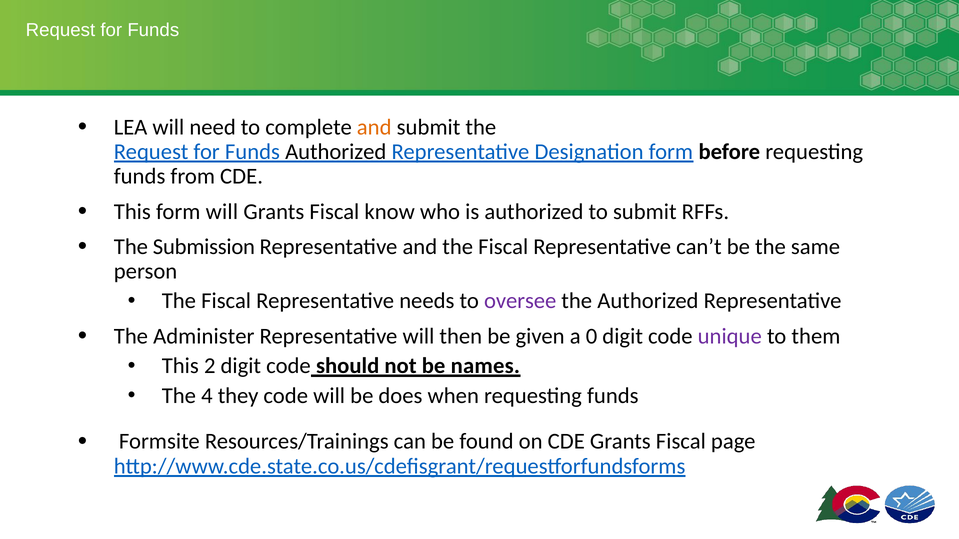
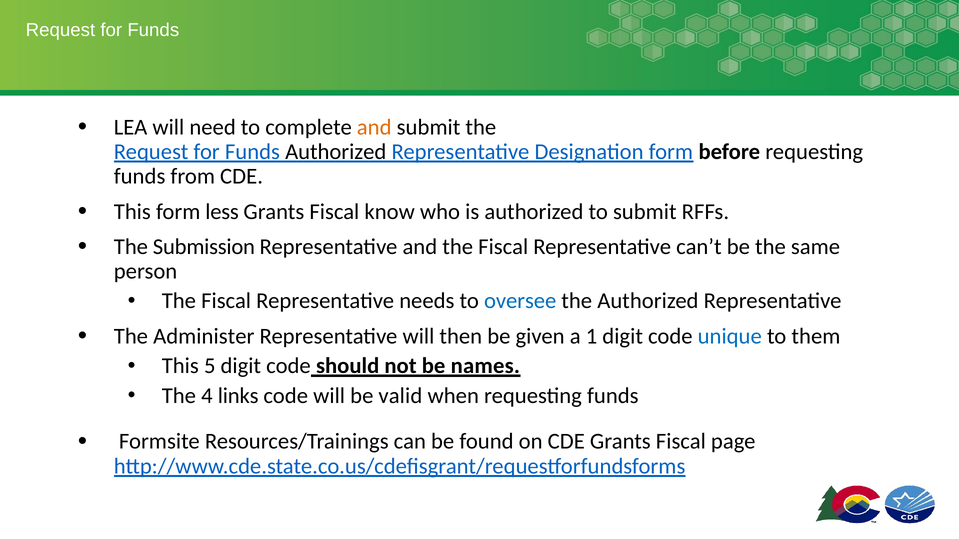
form will: will -> less (222, 212)
oversee colour: purple -> blue (520, 301)
0: 0 -> 1 (592, 336)
unique colour: purple -> blue (730, 336)
2: 2 -> 5 (210, 366)
they: they -> links (238, 396)
does: does -> valid (400, 396)
